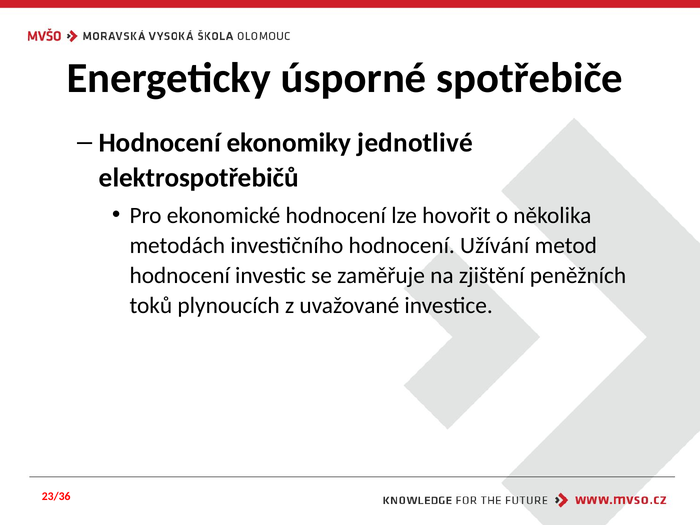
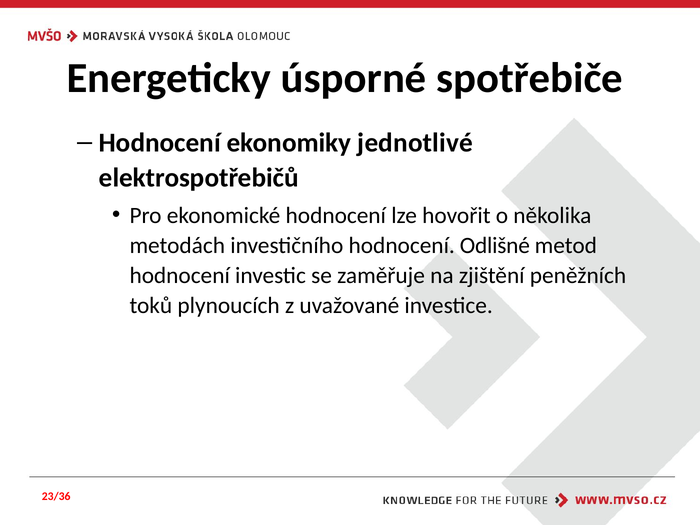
Užívání: Užívání -> Odlišné (495, 246)
